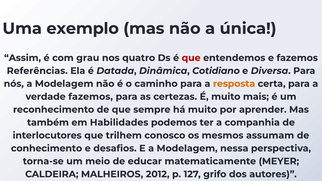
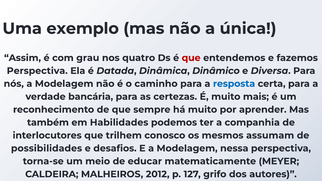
Referências: Referências -> Perspectiva (37, 71)
Cotidiano: Cotidiano -> Dinâmico (216, 71)
resposta colour: orange -> blue (234, 84)
verdade fazemos: fazemos -> bancária (91, 97)
conhecimento: conhecimento -> possibilidades (47, 148)
